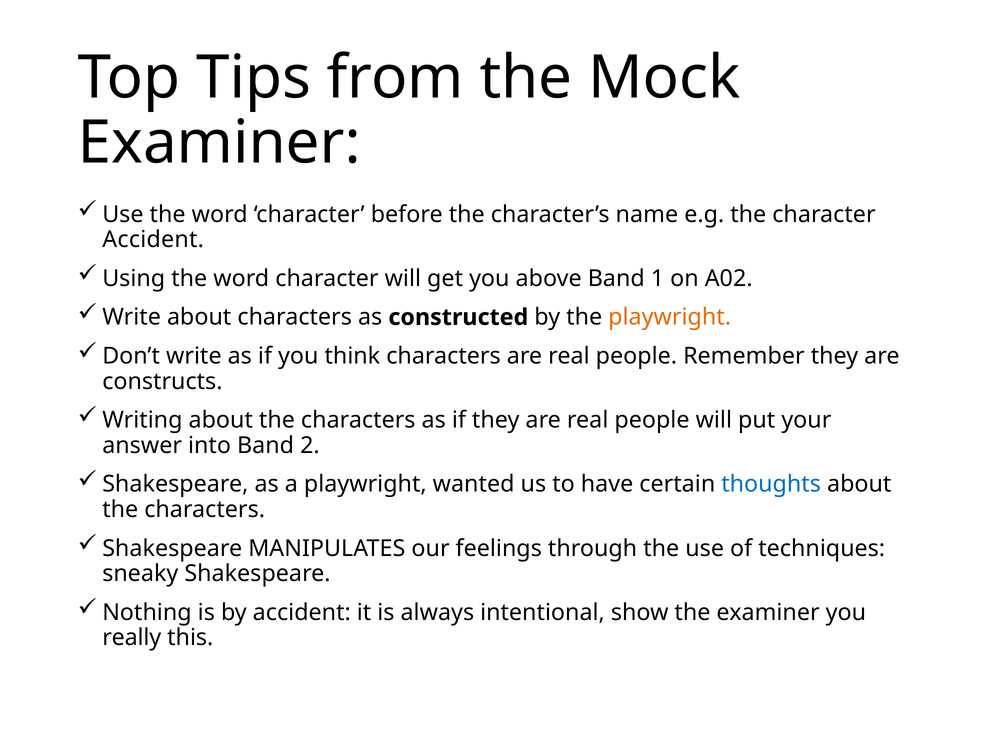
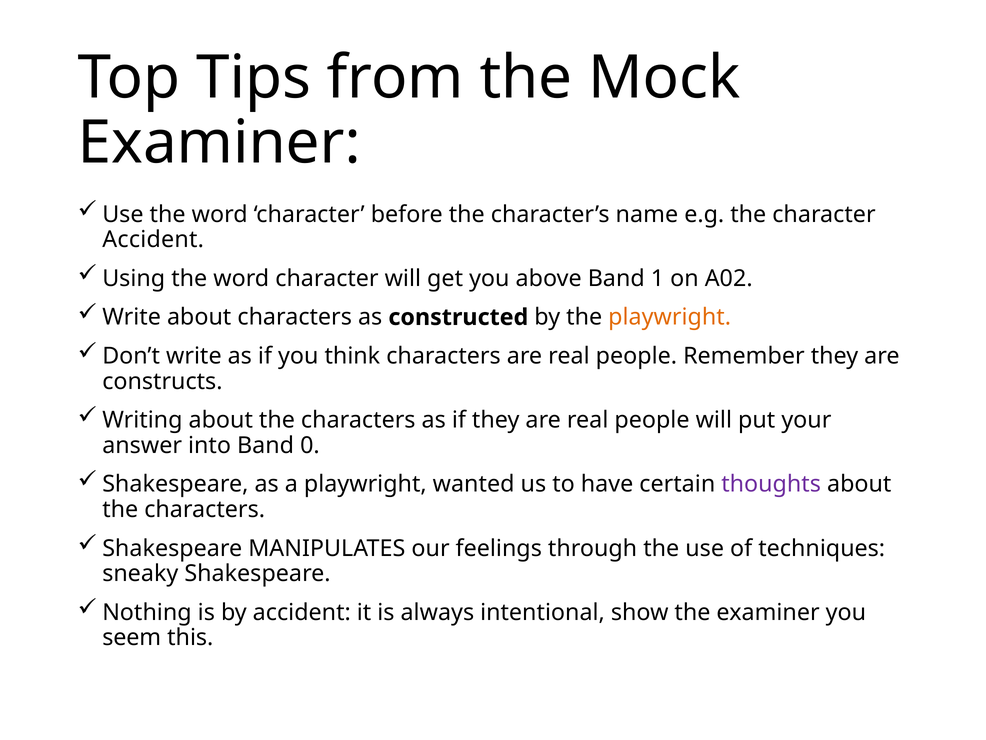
2: 2 -> 0 (310, 445)
thoughts colour: blue -> purple (771, 484)
really: really -> seem (132, 637)
